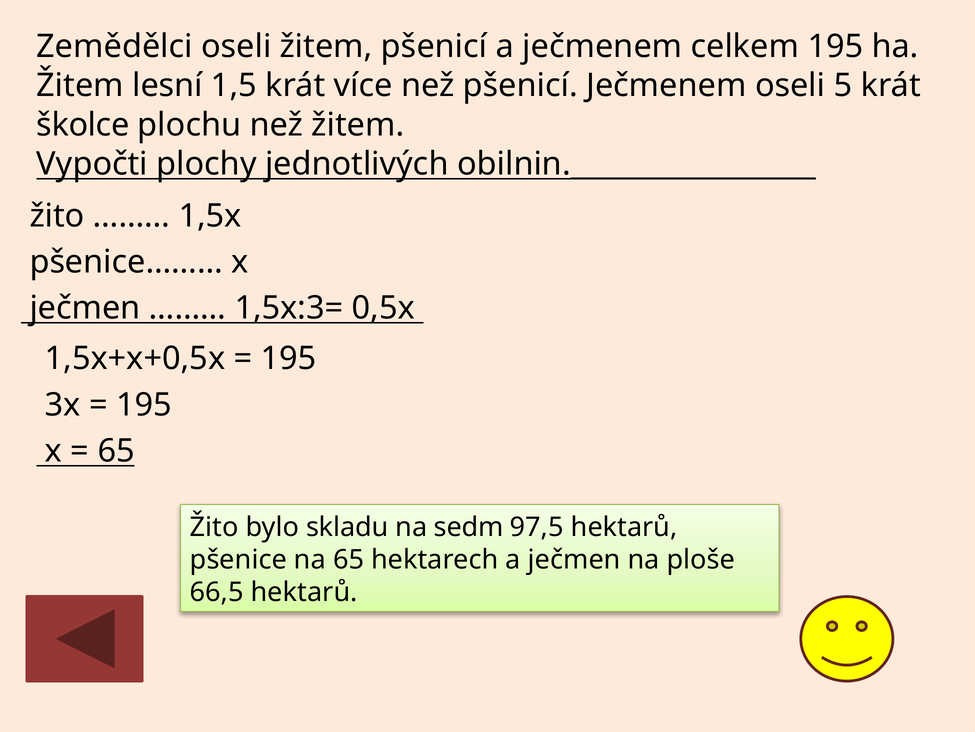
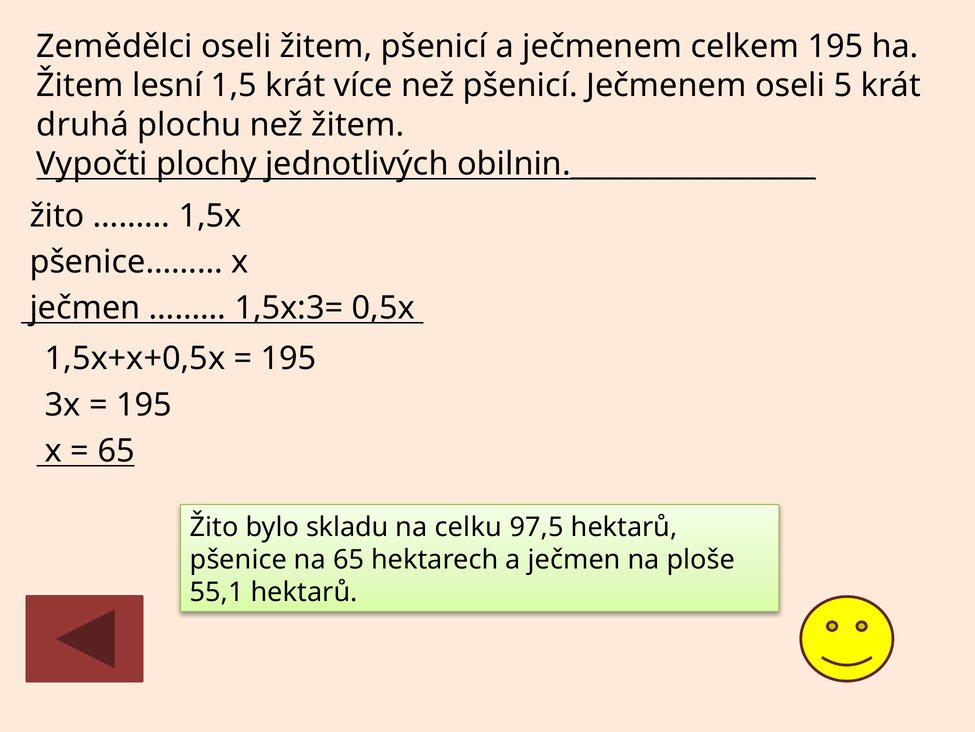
školce: školce -> druhá (83, 125)
sedm: sedm -> celku (468, 527)
66,5: 66,5 -> 55,1 (217, 592)
